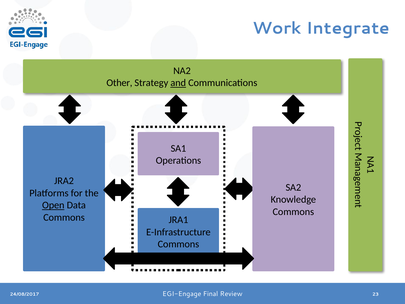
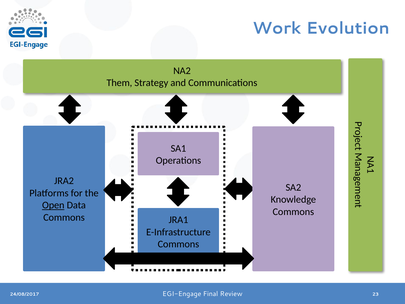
Integrate: Integrate -> Evolution (348, 28)
Other: Other -> Them (119, 83)
and underline: present -> none (178, 83)
